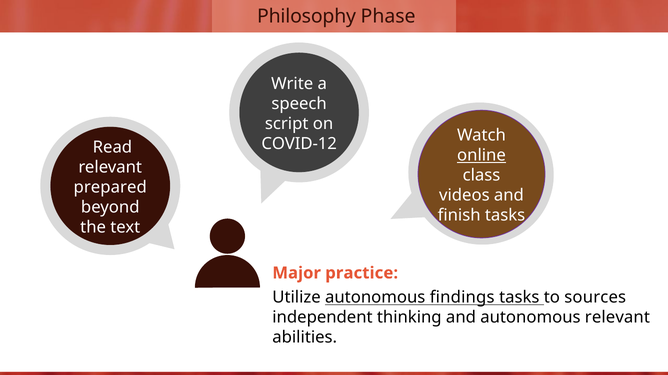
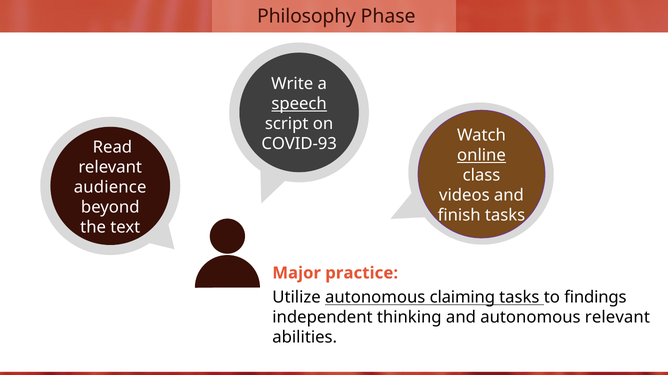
speech underline: none -> present (299, 104)
COVID-12: COVID-12 -> COVID-93 (299, 144)
prepared: prepared -> audience (110, 187)
findings: findings -> claiming (462, 298)
sources: sources -> findings (595, 298)
